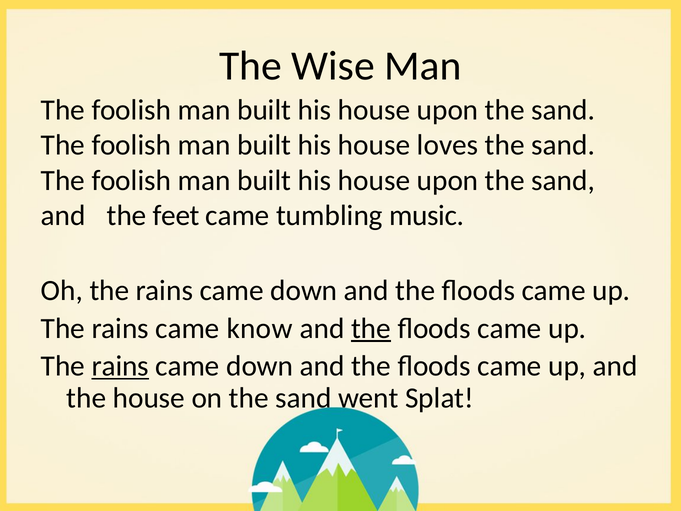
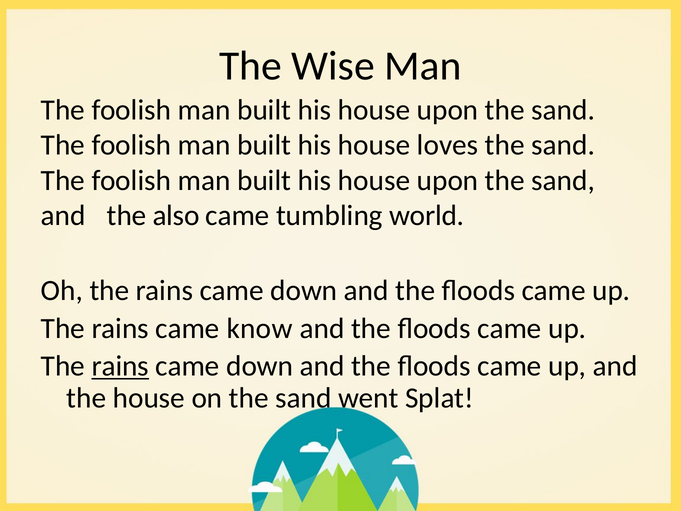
feet: feet -> also (176, 216)
music: music -> world (427, 216)
the underline: present -> none (371, 328)
